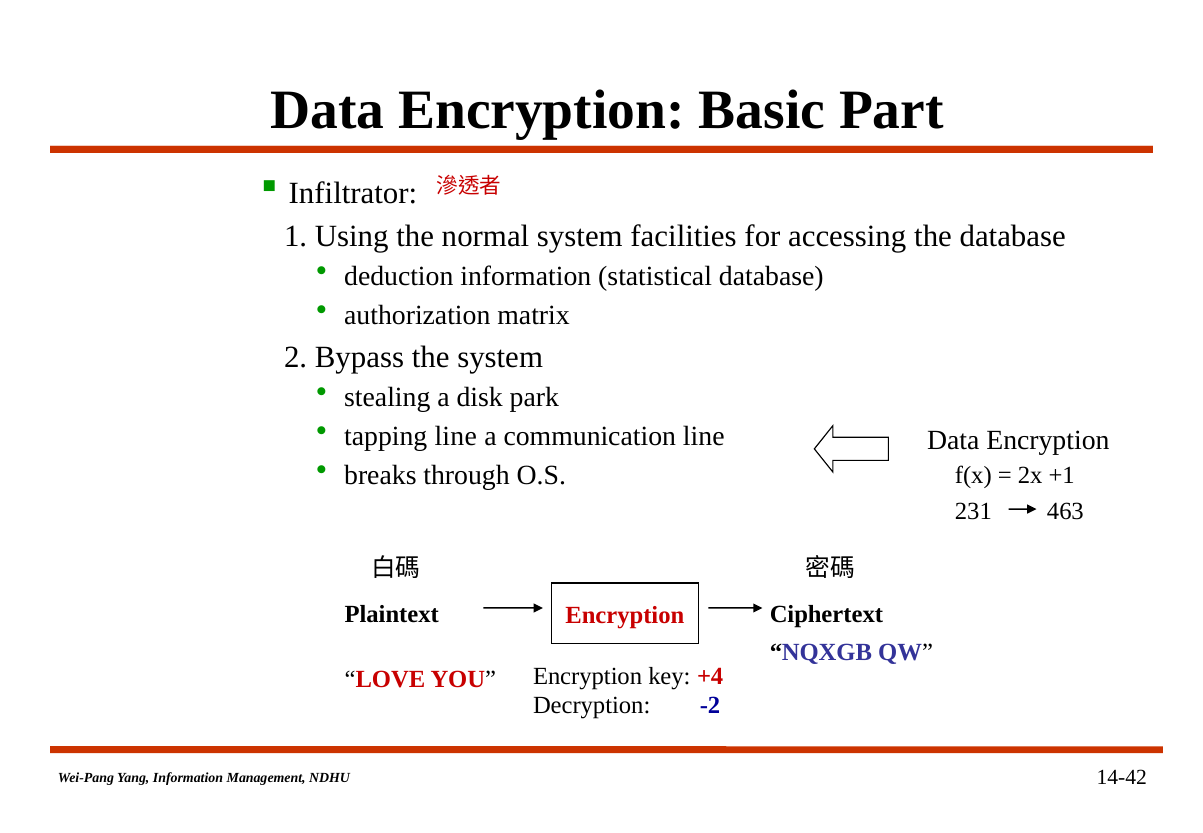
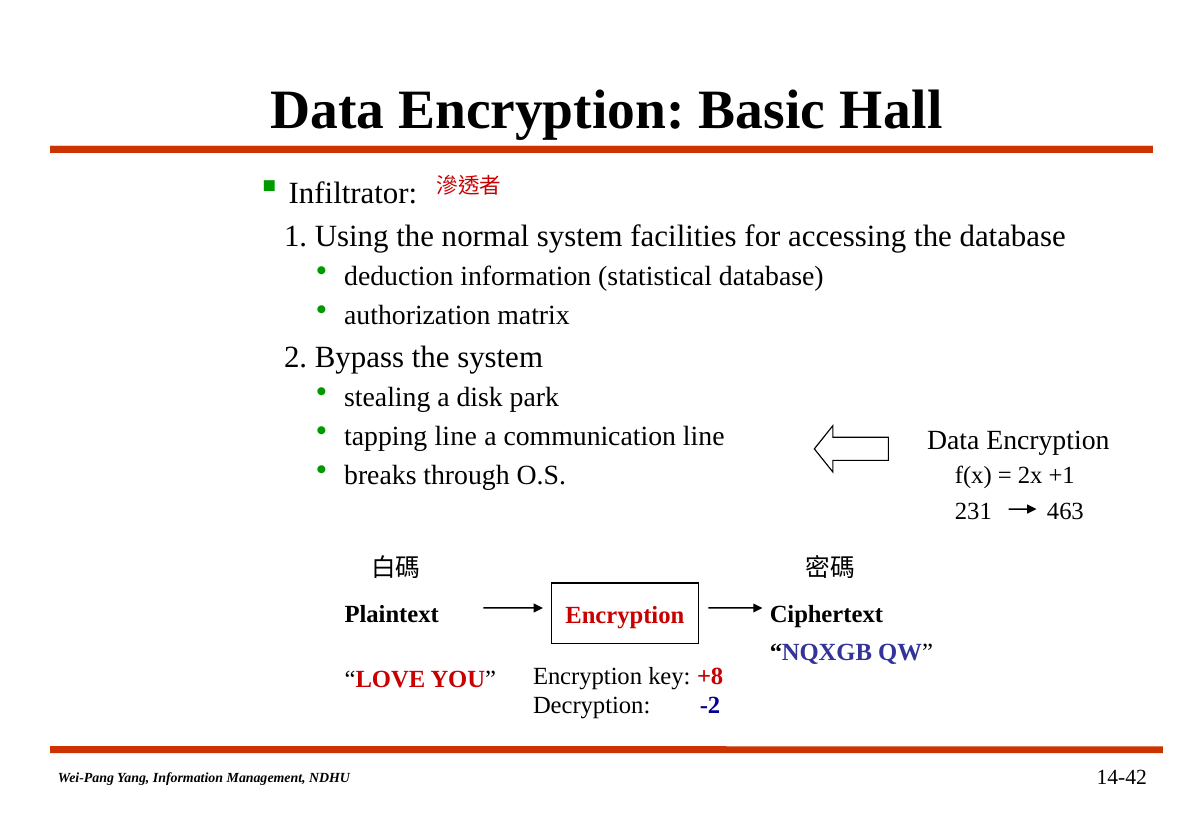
Part: Part -> Hall (891, 110)
+4: +4 -> +8 (710, 676)
